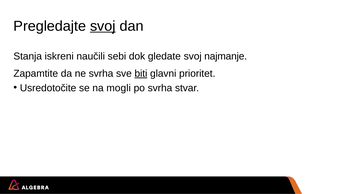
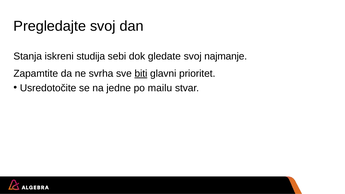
svoj underline: present -> none (103, 26)
naučili: naučili -> studija (91, 56)
mogli: mogli -> jedne (119, 88)
po svrha: svrha -> mailu (160, 88)
